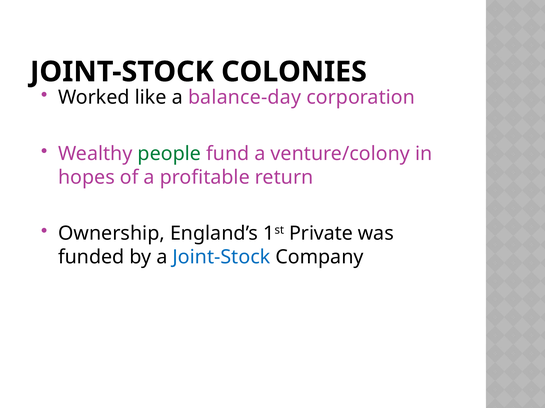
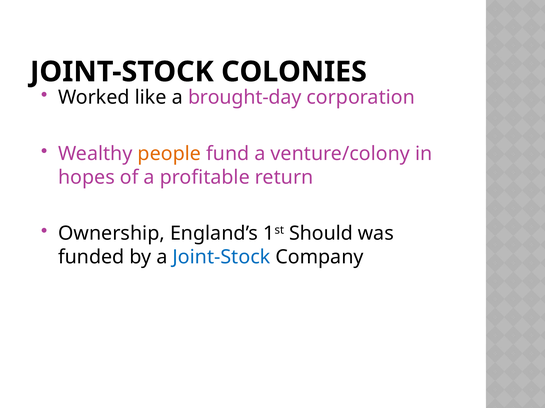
balance-day: balance-day -> brought-day (245, 98)
people colour: green -> orange (169, 154)
Private: Private -> Should (321, 234)
